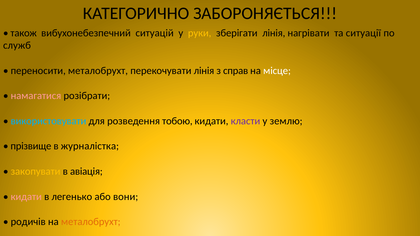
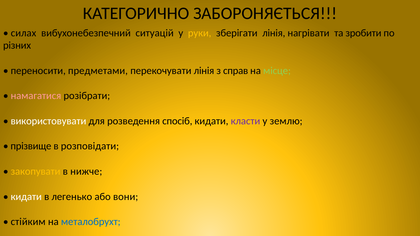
також: також -> силах (24, 33)
ситуації: ситуації -> зробити (364, 33)
служб: служб -> різних (17, 46)
переносити металобрухт: металобрухт -> предметами (98, 71)
місце colour: white -> light green (277, 71)
використовувати colour: light blue -> white (48, 121)
тобою: тобою -> спосіб (177, 121)
журналістка: журналістка -> розповідати (90, 146)
авіація: авіація -> нижче (86, 172)
кидати colour: pink -> white (26, 197)
родичів: родичів -> стійким (28, 222)
металобрухт colour: orange -> blue (91, 222)
